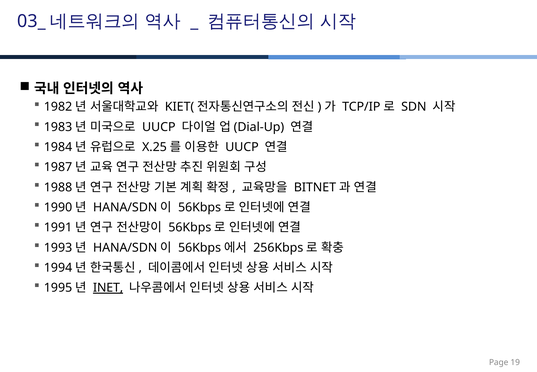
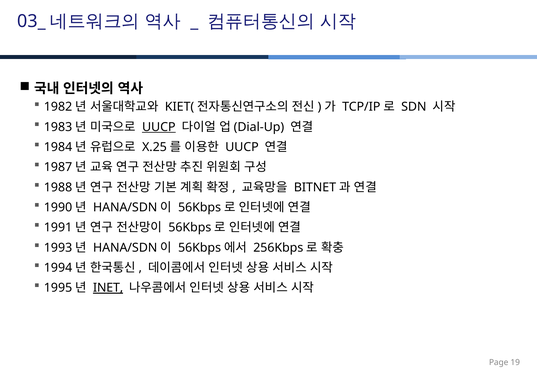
UUCP underline: none -> present (159, 127)
